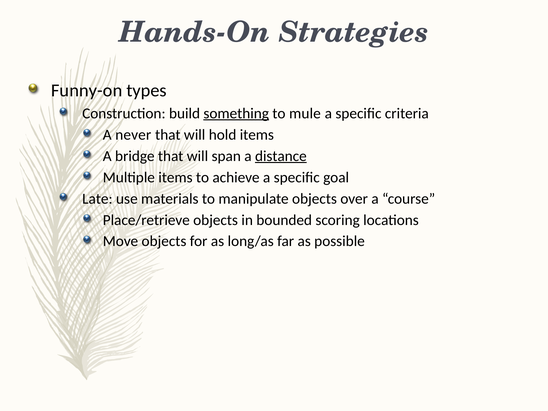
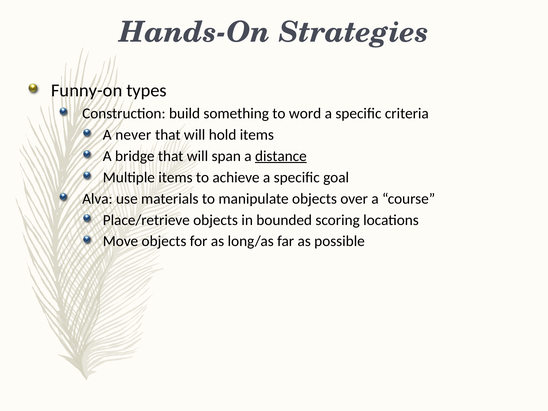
something underline: present -> none (236, 113)
mule: mule -> word (305, 113)
Late: Late -> Alva (97, 199)
